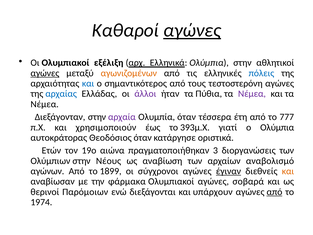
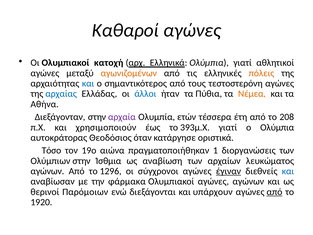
αγώνες underline: present -> none (192, 30)
εξέλιξη: εξέλιξη -> κατοχή (109, 63)
Ολύμπια στην: στην -> γιατί (243, 63)
αγώνες underline: present -> none (45, 73)
πόλεις colour: blue -> orange (261, 73)
άλλοι colour: purple -> blue (145, 94)
Νέμεα colour: purple -> orange (252, 94)
Νέμεα: Νέμεα -> Αθήνα (45, 104)
Ολυμπία όταν: όταν -> ετών (187, 117)
777: 777 -> 208 (287, 117)
Ετών: Ετών -> Τόσο (51, 150)
3: 3 -> 1 (215, 150)
Νέους: Νέους -> Ίσθμια (109, 161)
αναβολισµό: αναβολισµό -> λευκώµατος (270, 161)
1899: 1899 -> 1296 (111, 171)
και colour: orange -> blue (288, 171)
αγώνες σοβαρά: σοβαρά -> αγώνων (248, 181)
1974: 1974 -> 1920 (41, 202)
